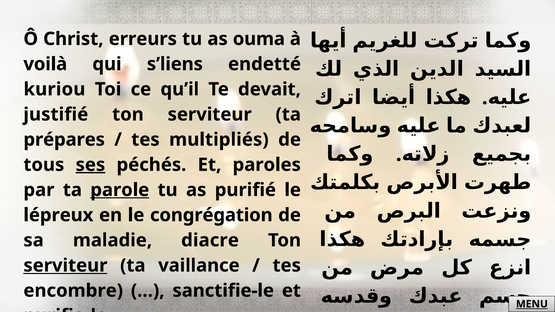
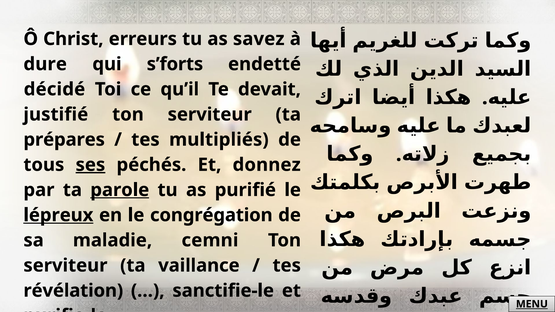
ouma: ouma -> savez (259, 39)
voilà: voilà -> dure (45, 64)
s’liens: s’liens -> s’forts (175, 64)
kuriou: kuriou -> décidé (54, 89)
paroles: paroles -> donnez (267, 165)
lépreux underline: none -> present (58, 215)
diacre: diacre -> cemni (210, 240)
serviteur underline: present -> none (65, 266)
encombre: encombre -> révélation (73, 291)
